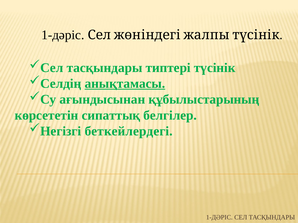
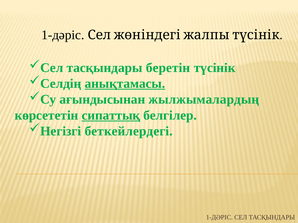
типтері: типтері -> беретін (168, 68)
құбылыстарының: құбылыстарының -> жылжымалардың (204, 100)
сипаттық underline: none -> present (111, 115)
